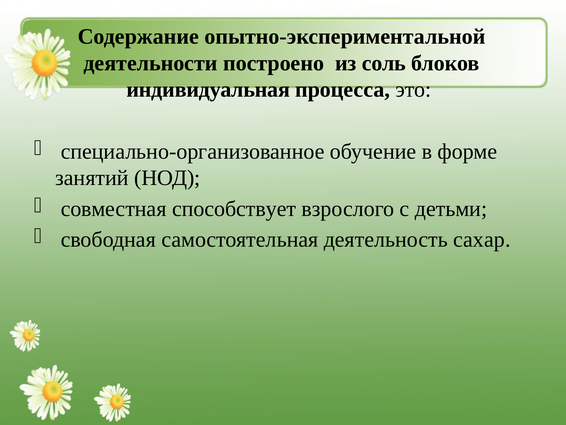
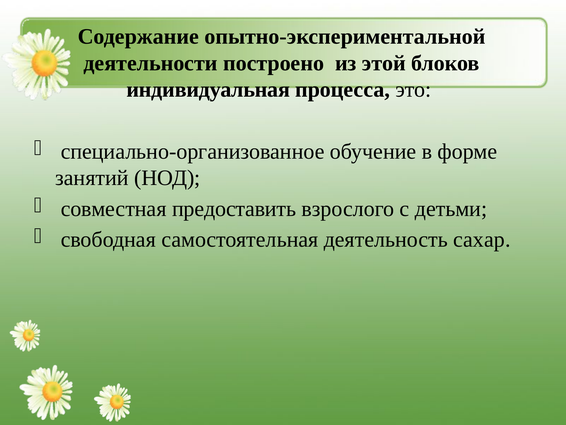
соль: соль -> этой (384, 63)
способствует: способствует -> предоставить (234, 209)
